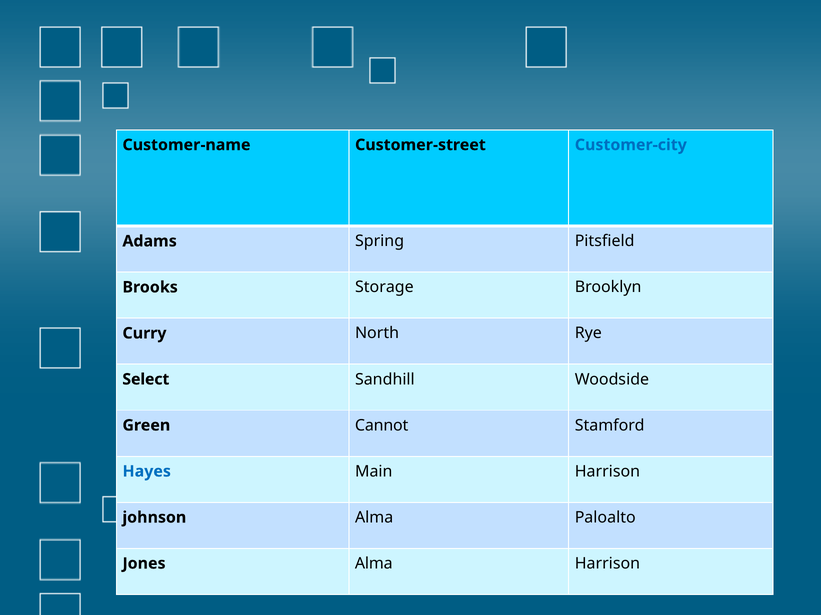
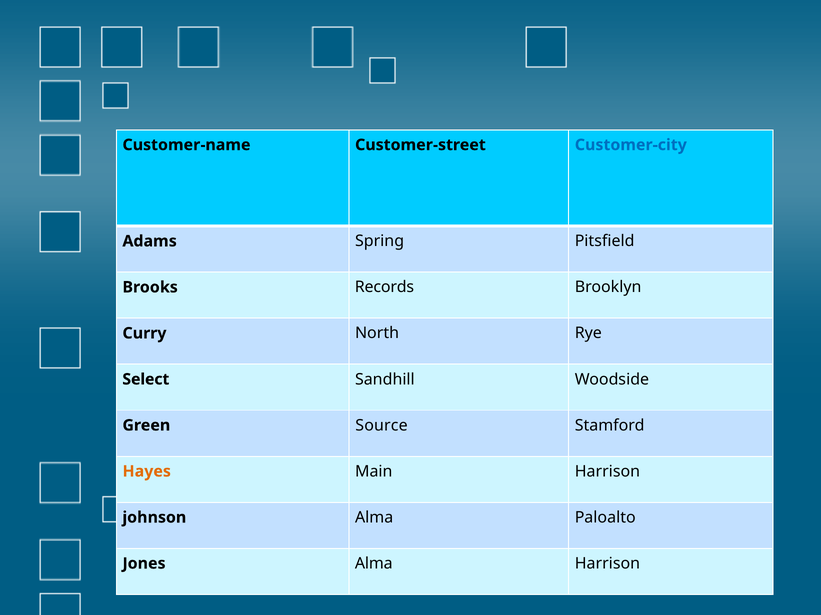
Storage: Storage -> Records (384, 288)
Cannot: Cannot -> Source (382, 426)
Hayes colour: blue -> orange (147, 472)
